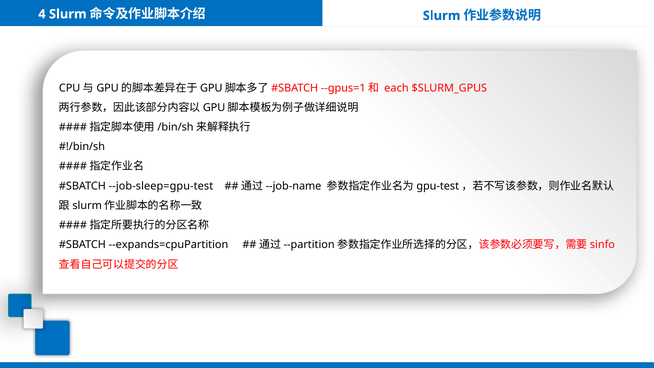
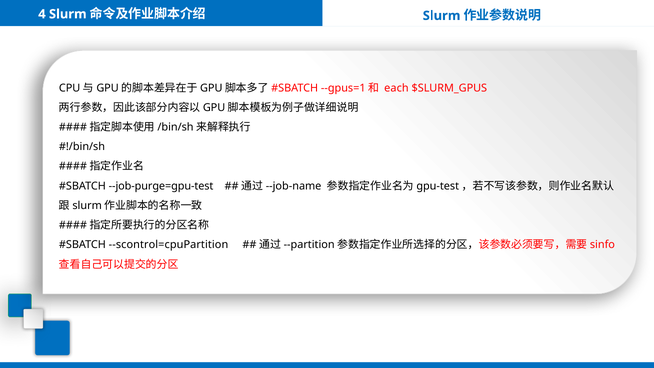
--job-sleep=gpu-test: --job-sleep=gpu-test -> --job-purge=gpu-test (161, 186)
--expands=cpuPartition: --expands=cpuPartition -> --scontrol=cpuPartition (168, 245)
